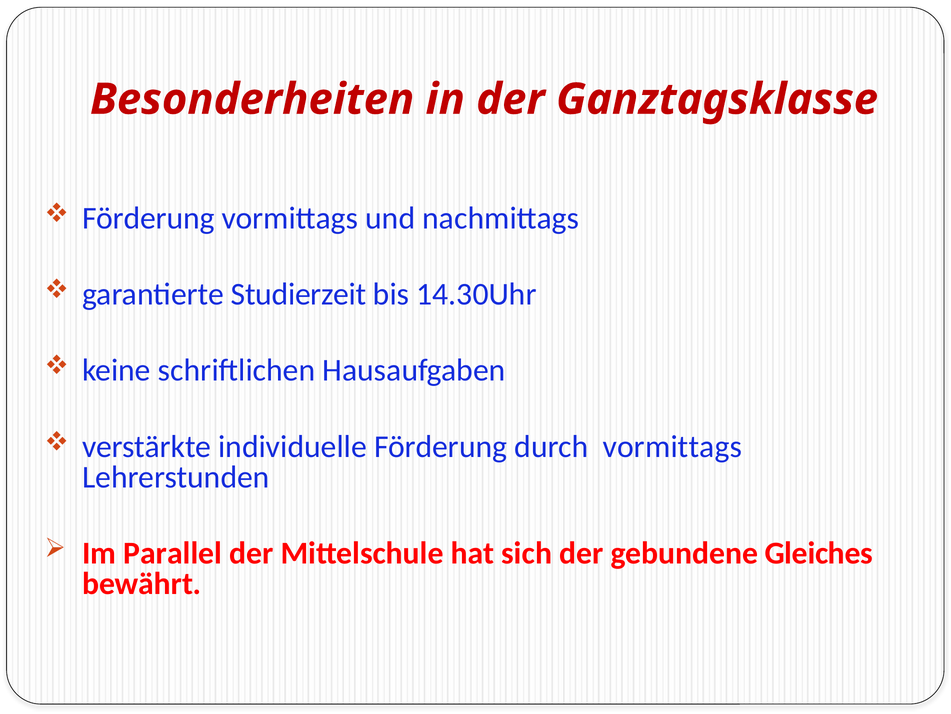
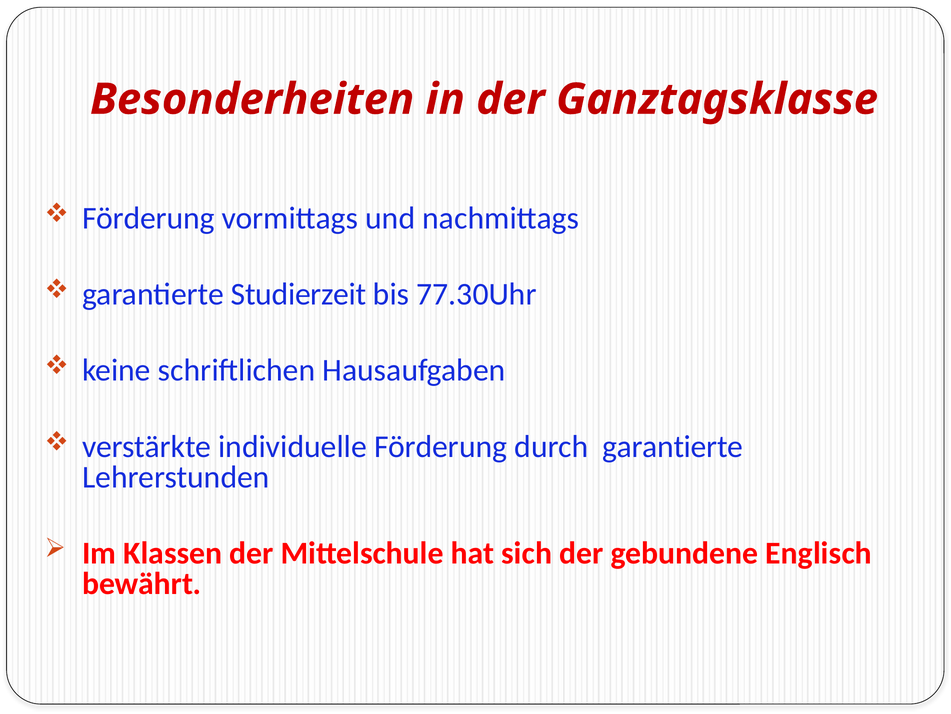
14.30Uhr: 14.30Uhr -> 77.30Uhr (476, 294)
durch vormittags: vormittags -> garantierte (673, 446)
Parallel: Parallel -> Klassen (173, 553)
Gleiches: Gleiches -> Englisch (819, 553)
